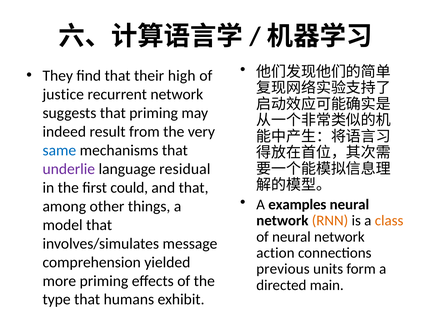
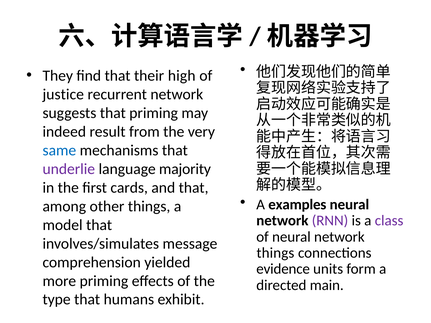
residual: residual -> majority (185, 169)
could: could -> cards (129, 188)
RNN colour: orange -> purple (330, 221)
class colour: orange -> purple (389, 221)
action: action -> things (275, 253)
previous: previous -> evidence (283, 269)
